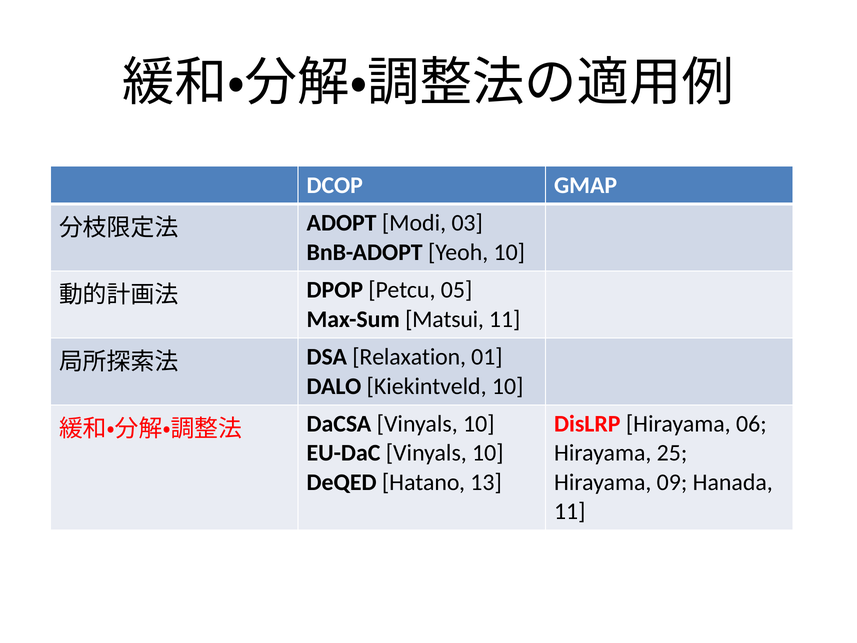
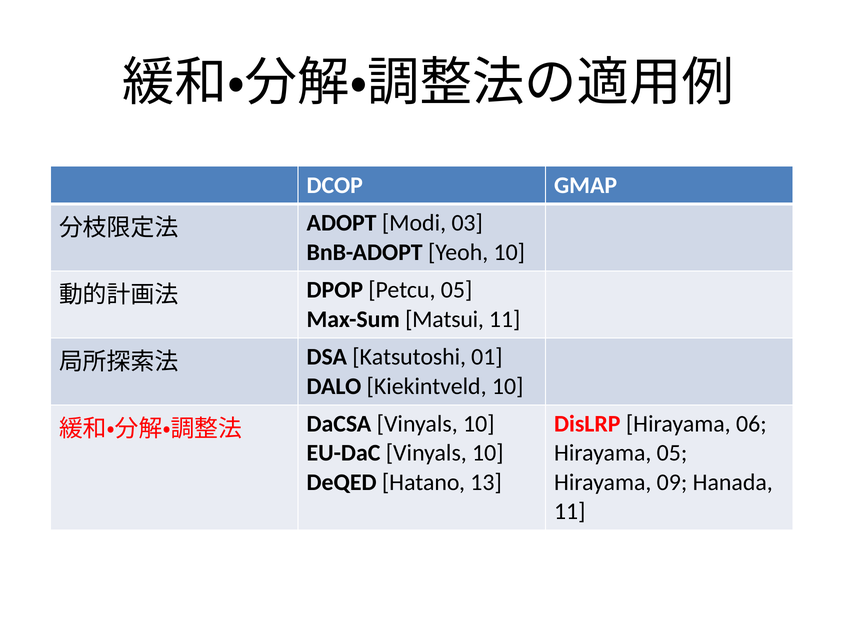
Relaxation: Relaxation -> Katsutoshi (409, 357)
Hirayama 25: 25 -> 05 (672, 453)
